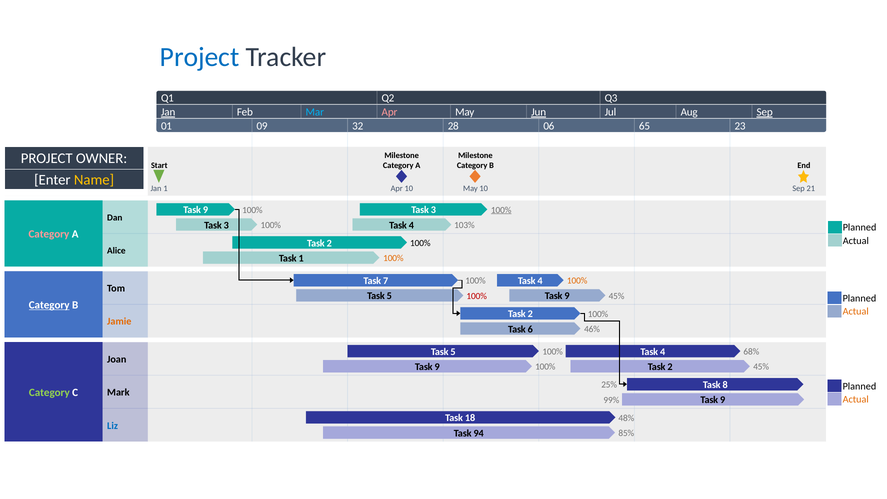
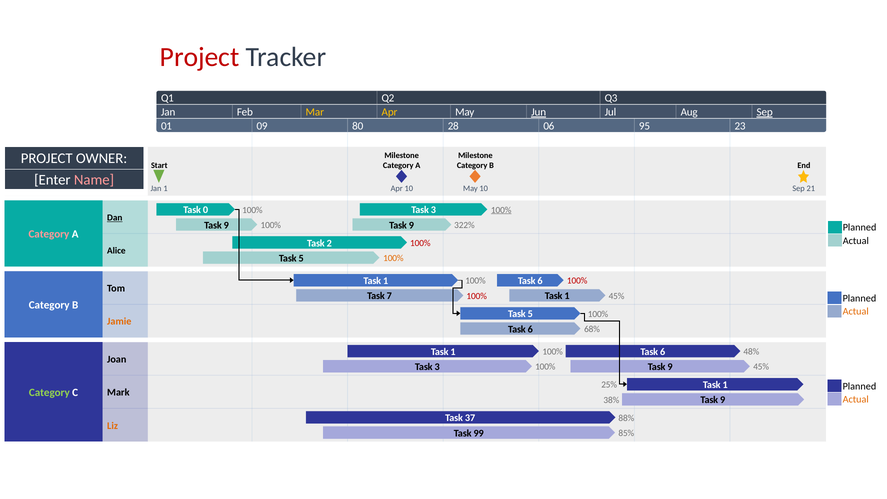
Project colour: blue -> red (200, 57)
Jan underline: present -> none (168, 112)
Mar colour: light blue -> yellow (315, 112)
Apr colour: pink -> yellow (390, 112)
32: 32 -> 80 (358, 126)
65: 65 -> 95 (645, 126)
Name colour: yellow -> pink (94, 180)
9: 9 -> 0 (205, 210)
Dan underline: none -> present (115, 218)
3: 3 -> 9 (226, 225)
4: 4 -> 9 (411, 225)
103%: 103% -> 322% (464, 225)
100% colour: black -> red (420, 243)
1: 1 -> 5 (301, 258)
7: 7 -> 1 (386, 281)
4: 4 -> 6 (540, 281)
100% colour: orange -> red (577, 281)
5: 5 -> 7 (389, 296)
9: 9 -> 1 (567, 296)
Category underline: present -> none (49, 305)
2: 2 -> 5 (530, 314)
46%: 46% -> 68% (592, 329)
5: 5 -> 1 (453, 352)
4: 4 -> 6 (663, 352)
68%: 68% -> 48% (751, 352)
9: 9 -> 3 (437, 367)
2: 2 -> 9 (670, 367)
8: 8 -> 1 (725, 385)
99%: 99% -> 38% (611, 400)
18: 18 -> 37 (470, 418)
48%: 48% -> 88% (626, 418)
Liz colour: blue -> orange (113, 426)
94: 94 -> 99 (479, 433)
